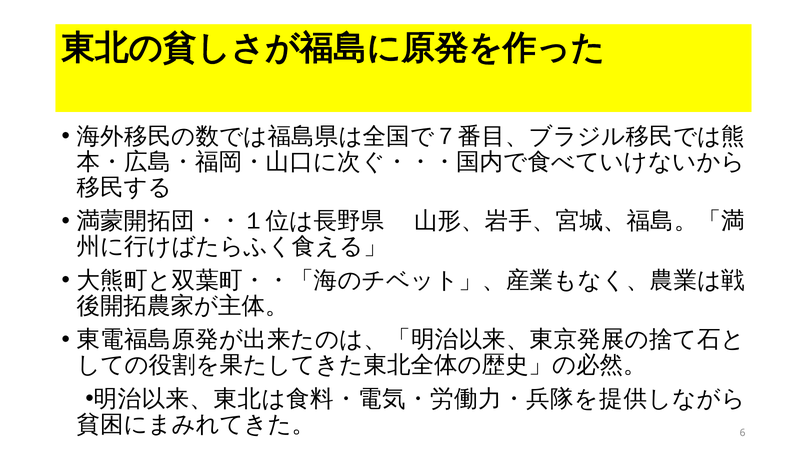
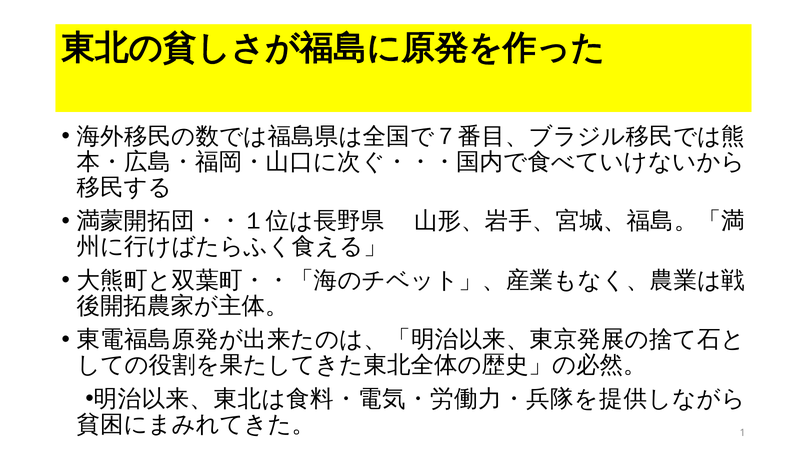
6: 6 -> 1 (743, 433)
